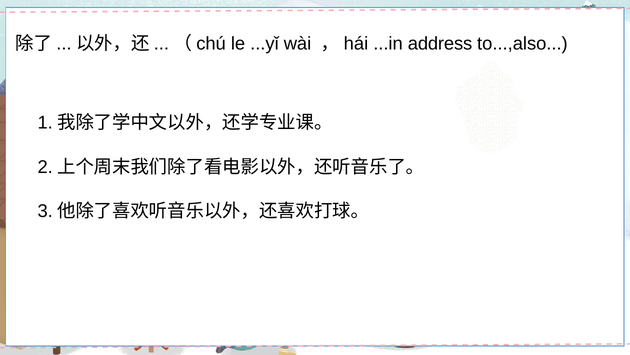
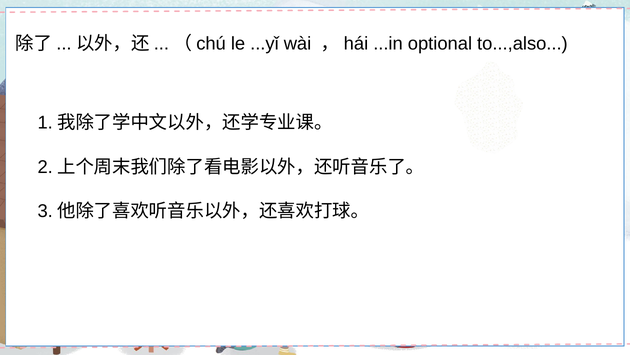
address: address -> optional (440, 44)
